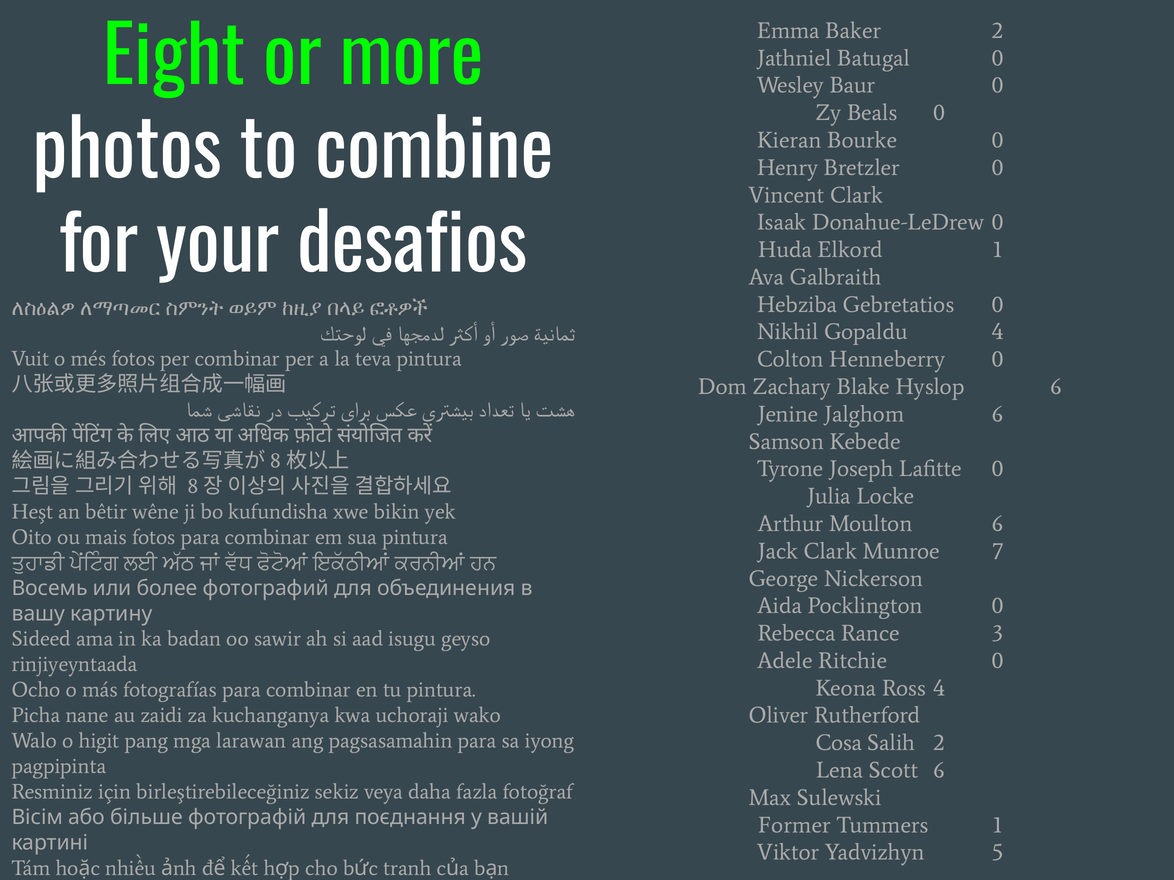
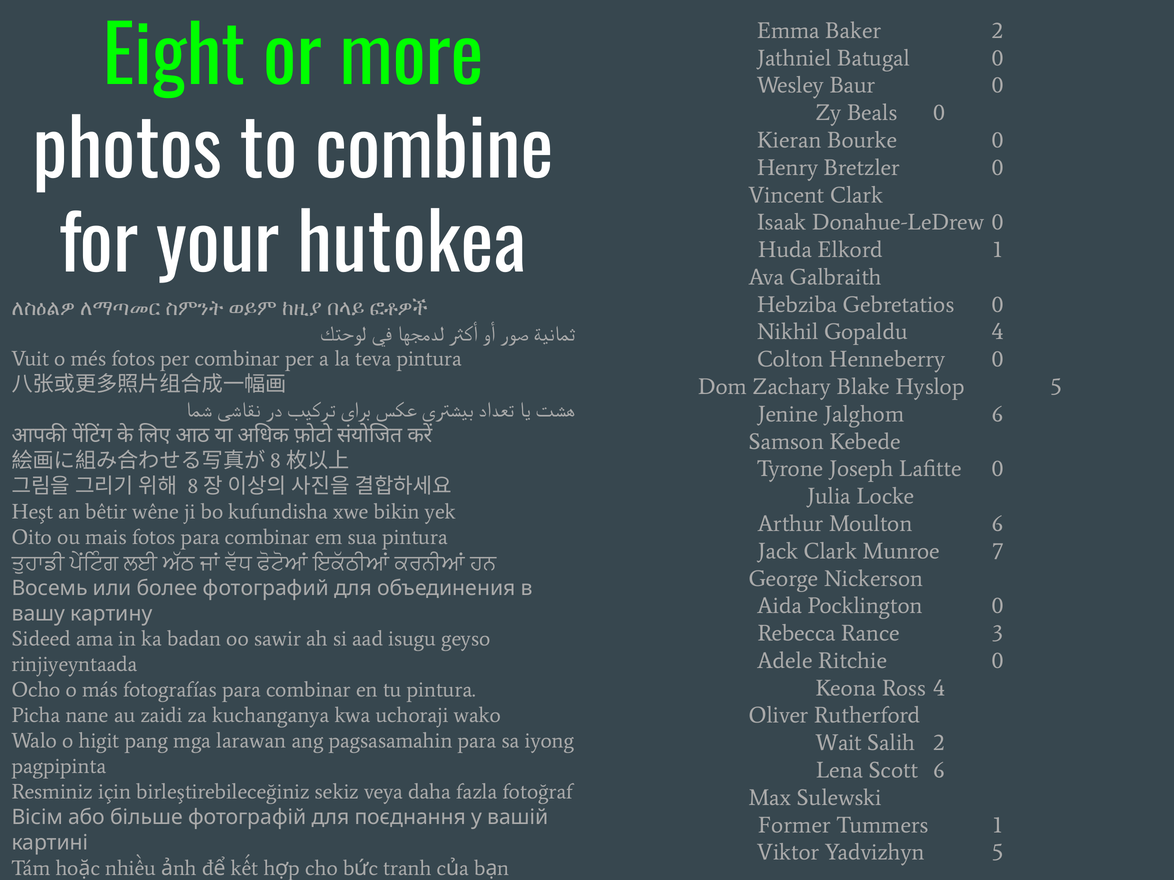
desafios: desafios -> hutokea (412, 246)
Hyslop 6: 6 -> 5 (1056, 387)
Cosa: Cosa -> Wait (839, 743)
